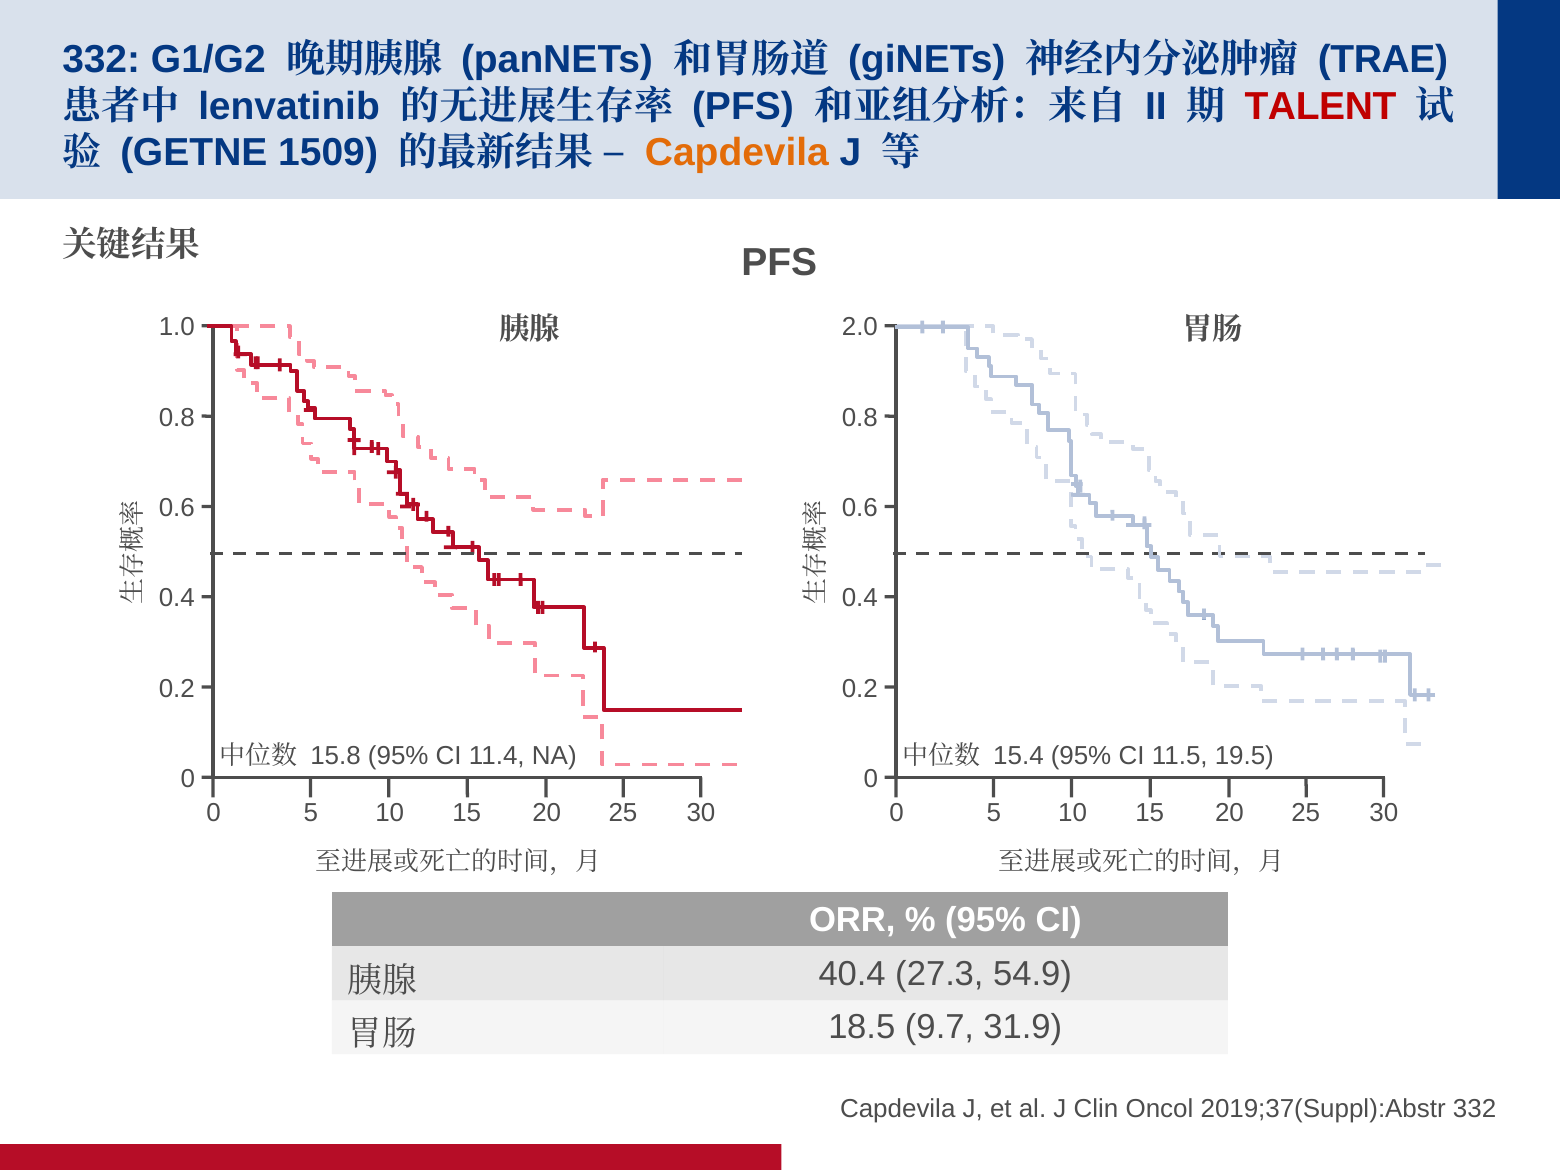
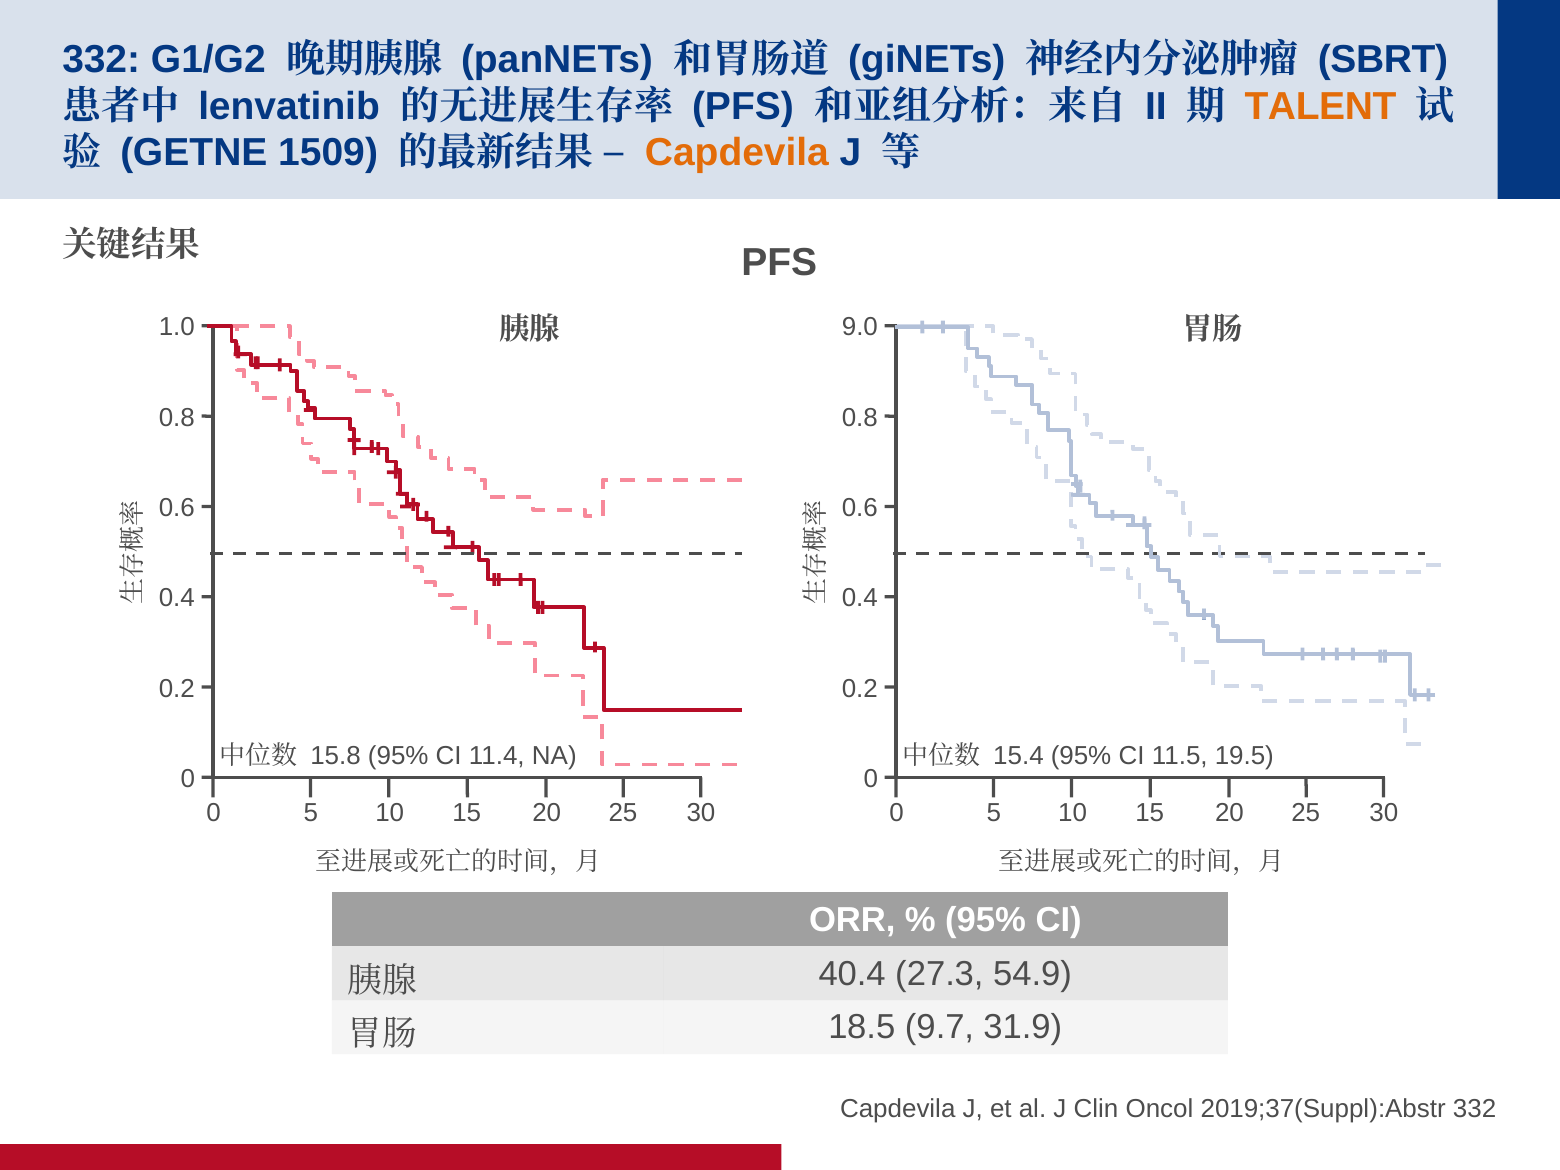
TRAE: TRAE -> SBRT (1383, 59)
TALENT colour: red -> orange (1320, 106)
2.0: 2.0 -> 9.0 (860, 327)
